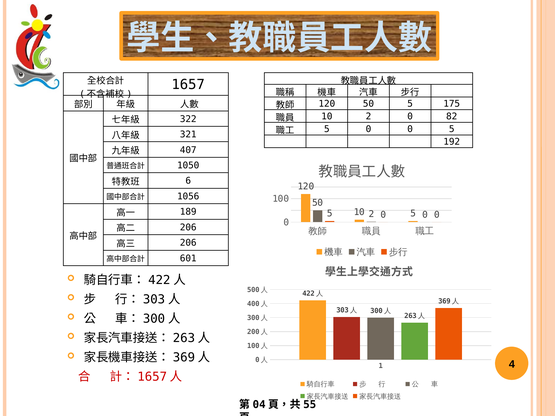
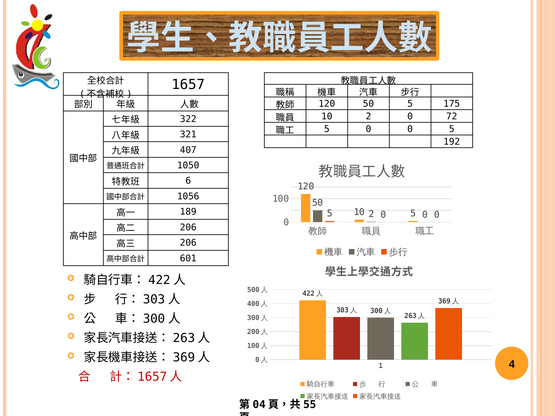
82: 82 -> 72 (452, 117)
